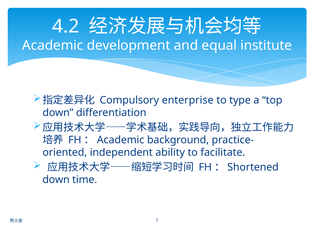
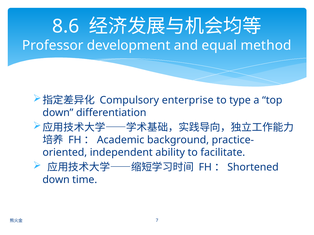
4.2: 4.2 -> 8.6 (66, 26)
Academic: Academic -> Professor (53, 46)
institute: institute -> method (266, 46)
